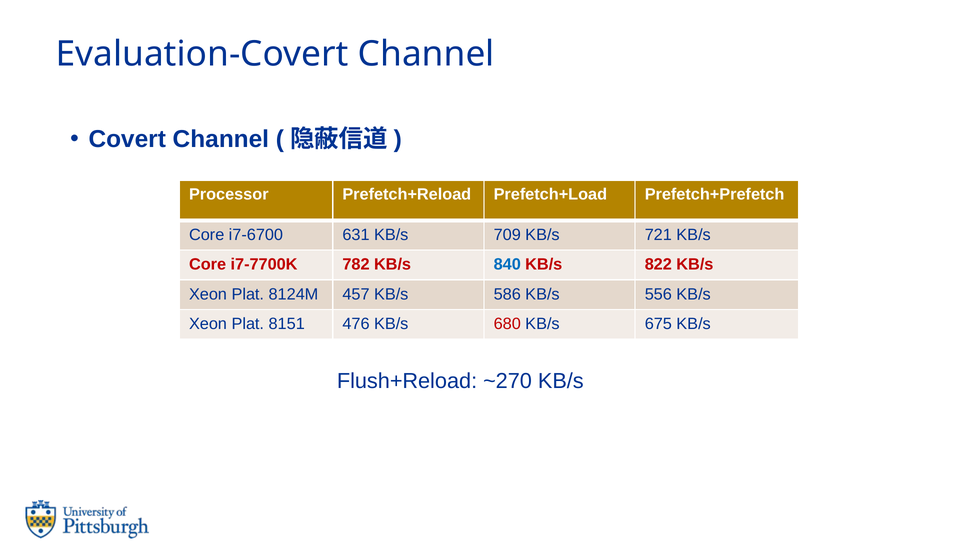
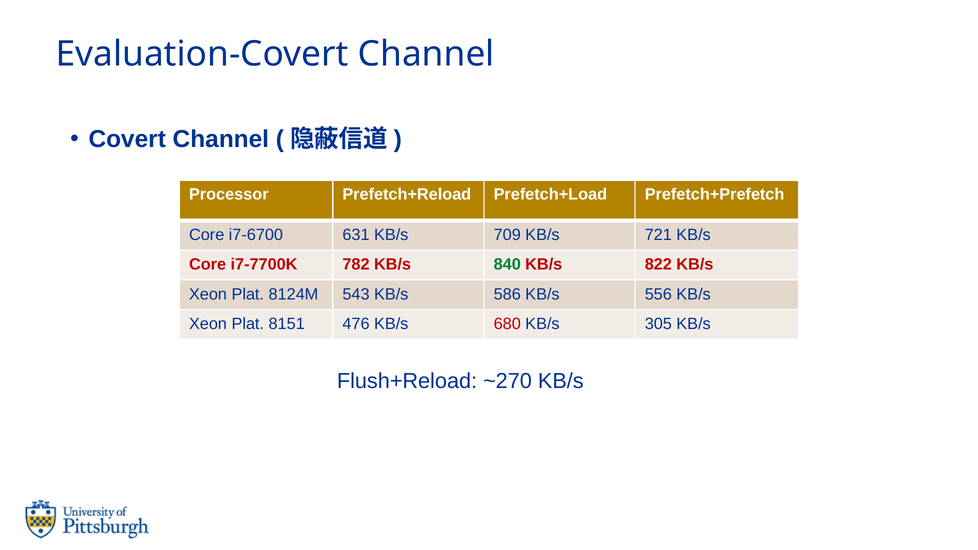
840 colour: blue -> green (507, 265)
457: 457 -> 543 (356, 294)
675: 675 -> 305 (658, 324)
